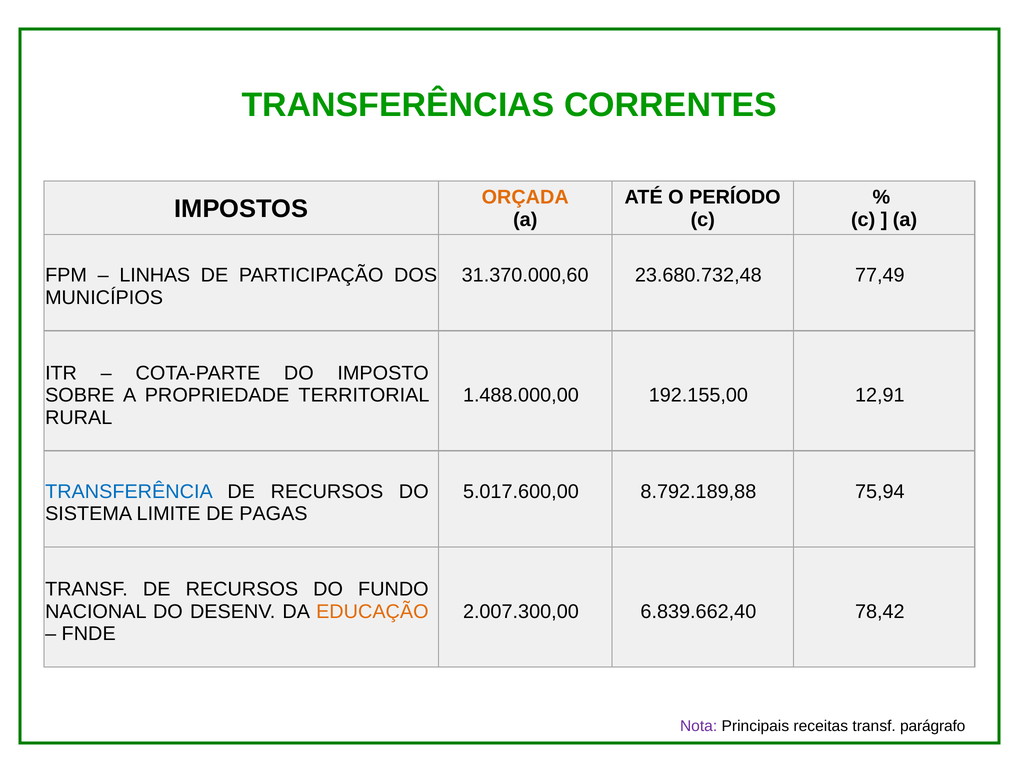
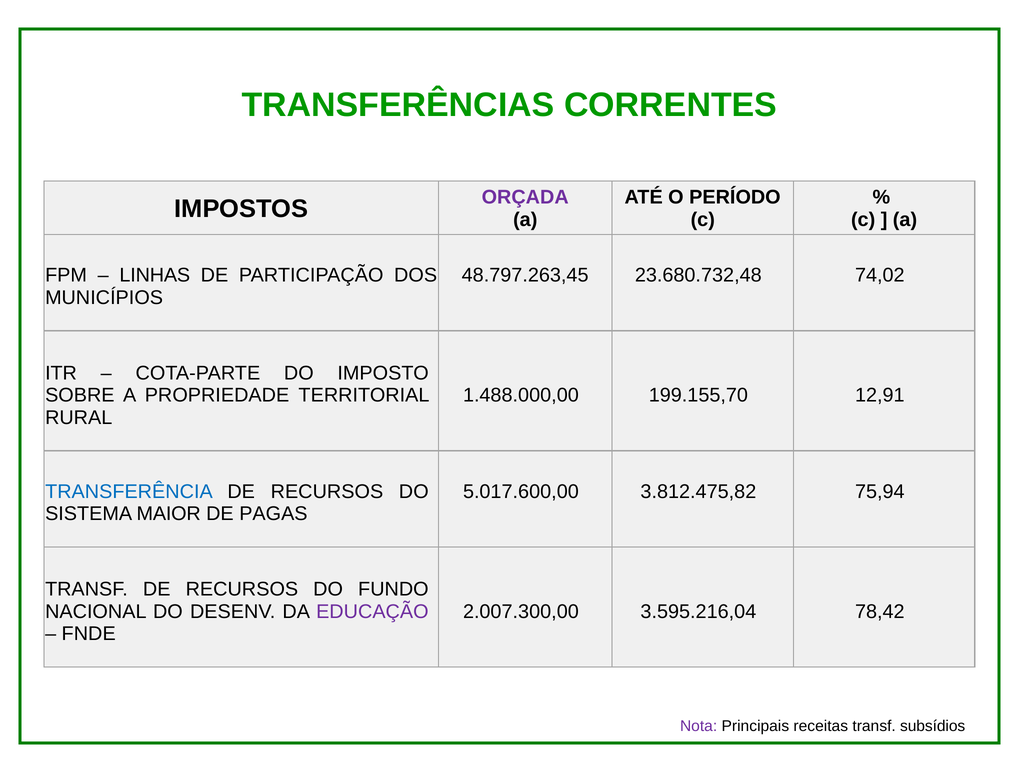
ORÇADA colour: orange -> purple (525, 197)
31.370.000,60: 31.370.000,60 -> 48.797.263,45 (525, 275)
77,49: 77,49 -> 74,02 (880, 275)
192.155,00: 192.155,00 -> 199.155,70 (698, 395)
8.792.189,88: 8.792.189,88 -> 3.812.475,82 (698, 492)
LIMITE: LIMITE -> MAIOR (169, 514)
EDUCAÇÃO colour: orange -> purple (372, 612)
6.839.662,40: 6.839.662,40 -> 3.595.216,04 (698, 612)
parágrafo: parágrafo -> subsídios (933, 727)
